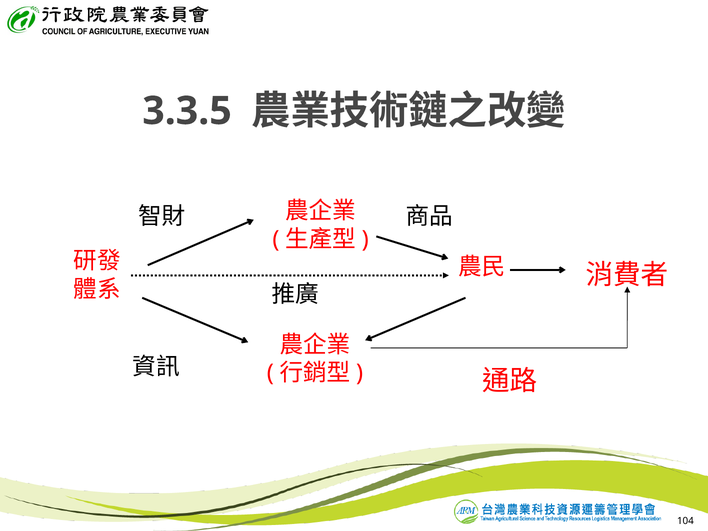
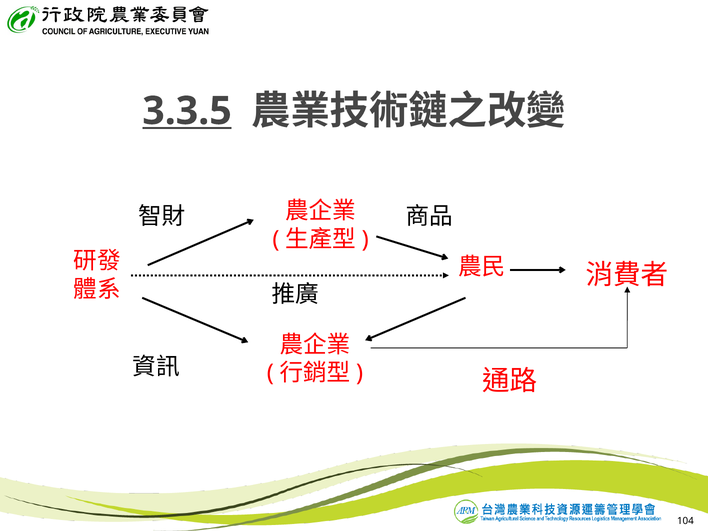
3.3.5 underline: none -> present (187, 111)
